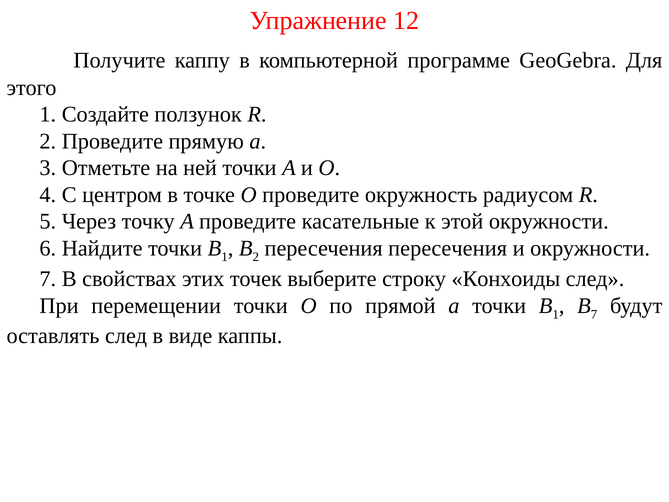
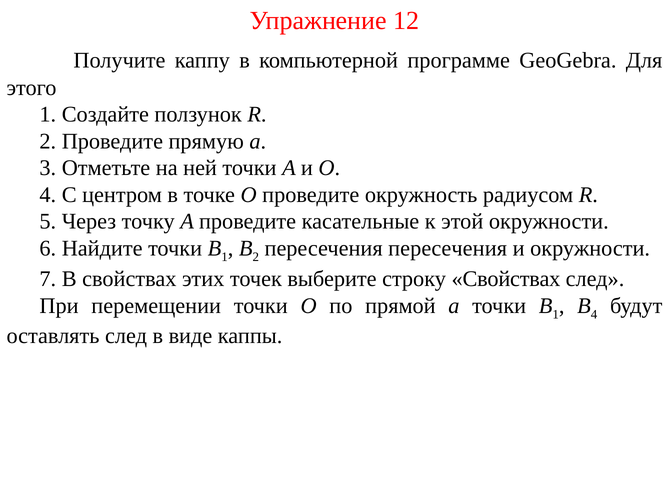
строку Конхоиды: Конхоиды -> Свойствах (506, 279)
7: 7 -> 4 (594, 314)
